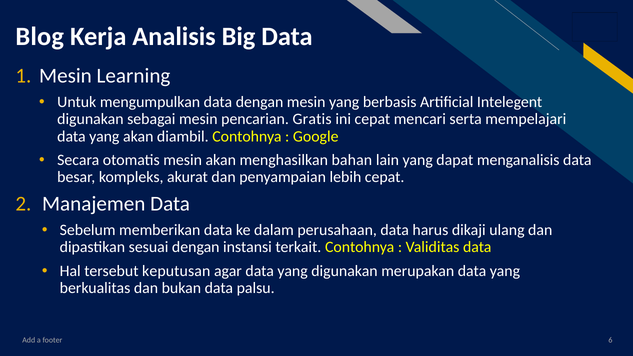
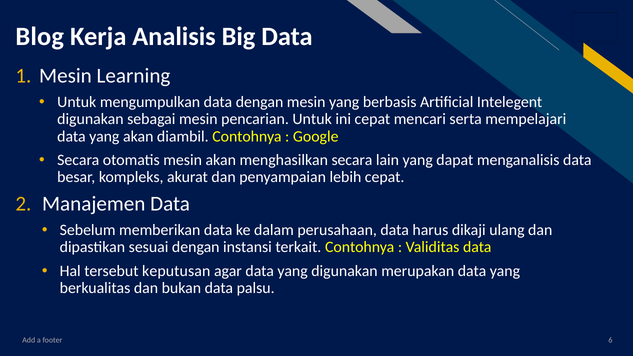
pencarian Gratis: Gratis -> Untuk (312, 119)
menghasilkan bahan: bahan -> secara (352, 160)
